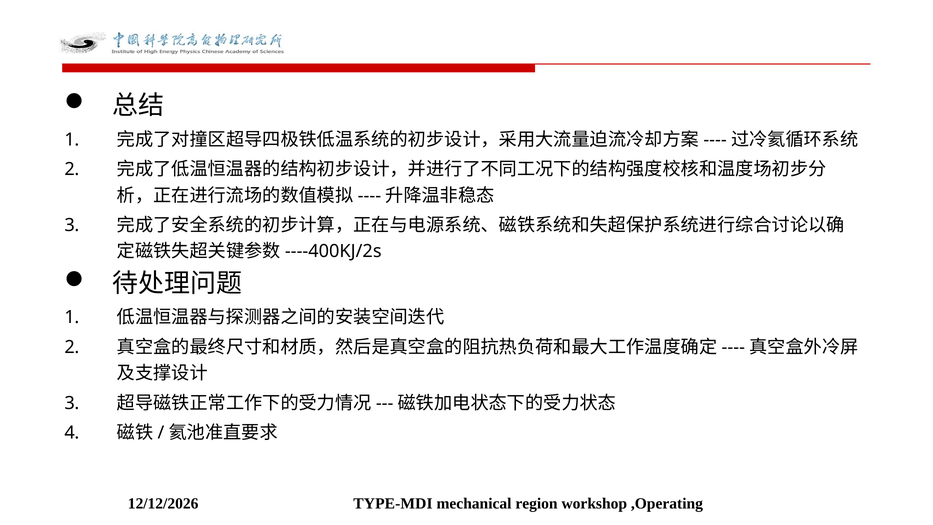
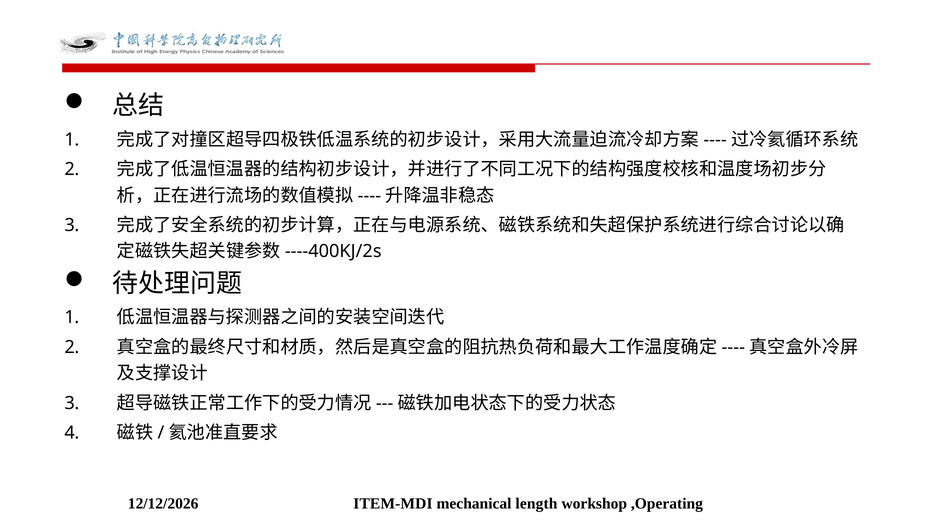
TYPE-MDI: TYPE-MDI -> ITEM-MDI (393, 503)
region: region -> length (536, 503)
